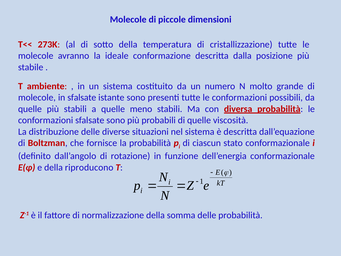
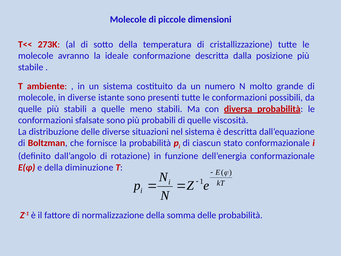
in sfalsate: sfalsate -> diverse (82, 97)
riproducono: riproducono -> diminuzione (89, 167)
